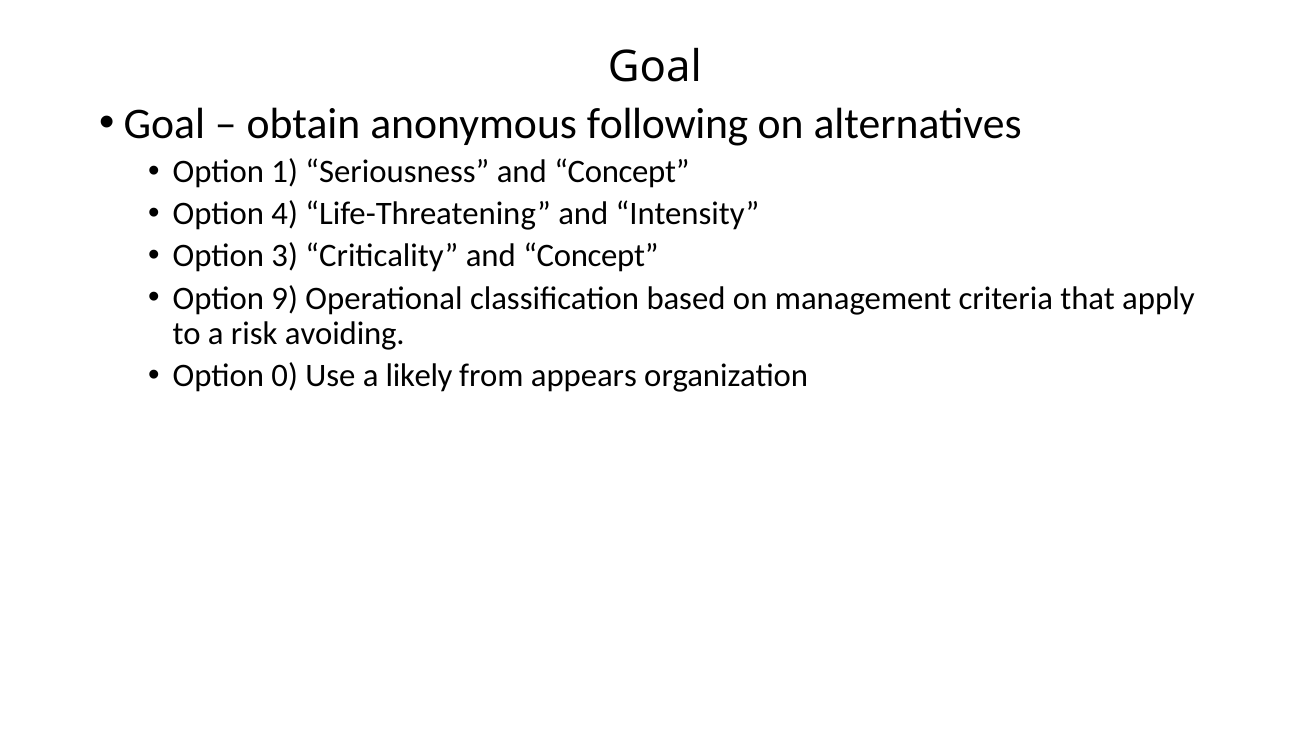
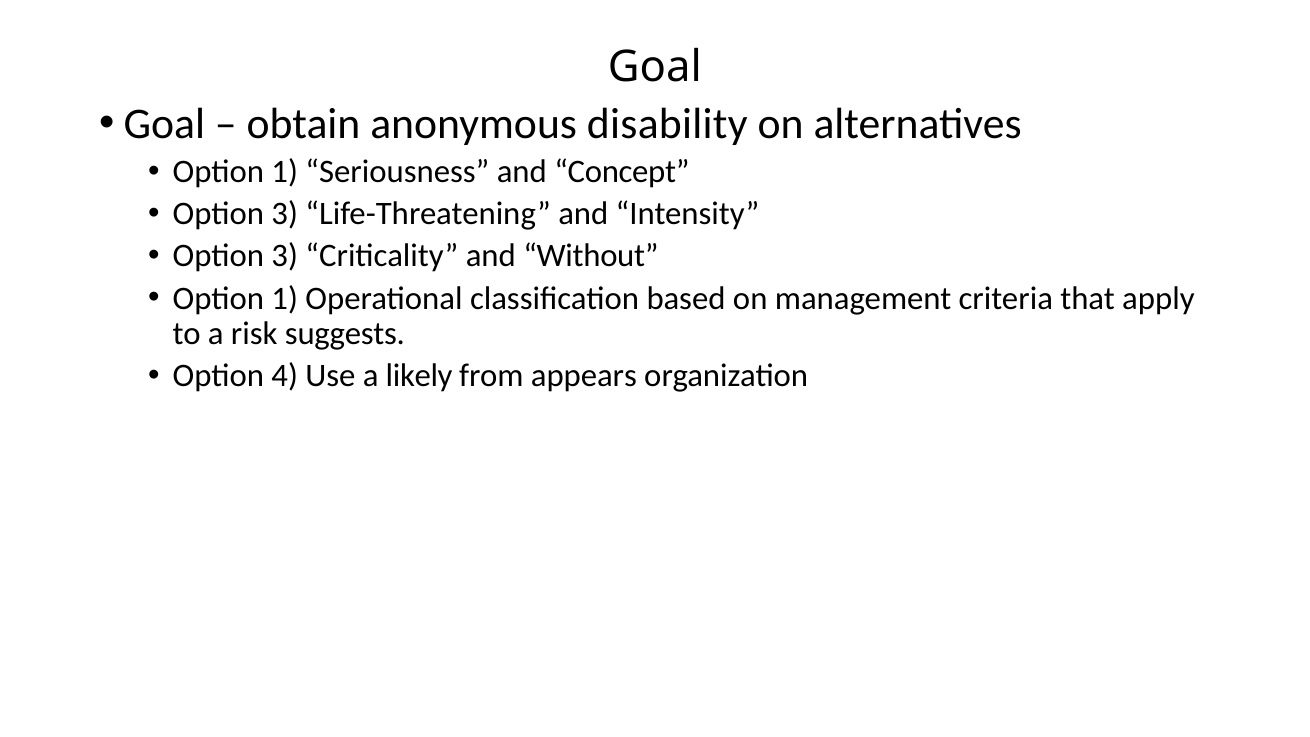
following: following -> disability (667, 124)
4: 4 -> 3 (285, 214)
Criticality and Concept: Concept -> Without (591, 256)
9: 9 -> 1 (285, 298)
avoiding: avoiding -> suggests (345, 334)
0: 0 -> 4 (285, 376)
